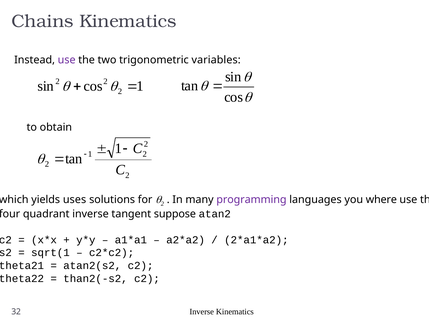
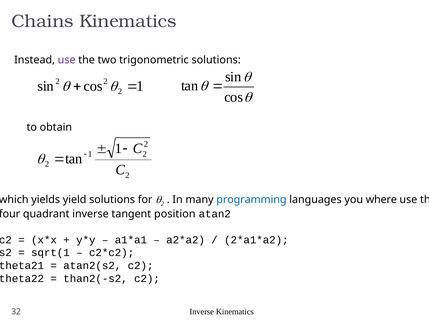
trigonometric variables: variables -> solutions (216, 60)
uses: uses -> yield (75, 199)
programming colour: purple -> blue (251, 199)
suppose: suppose -> position (175, 214)
